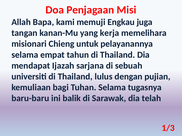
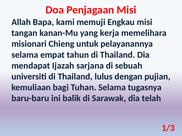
Engkau juga: juga -> misi (145, 22)
